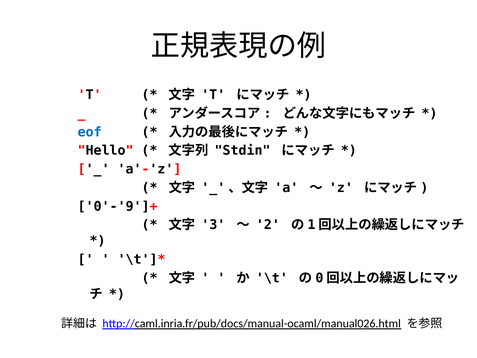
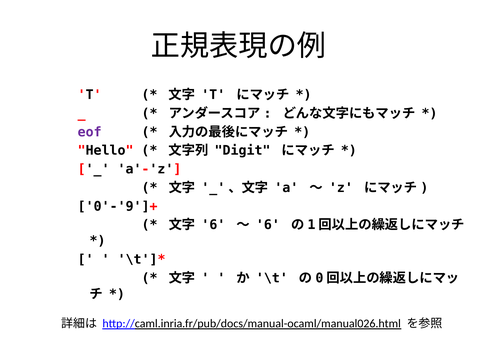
eof colour: blue -> purple (90, 132)
Stdin: Stdin -> Digit (243, 150)
3: 3 -> 6 (213, 225)
2: 2 -> 6 (268, 225)
